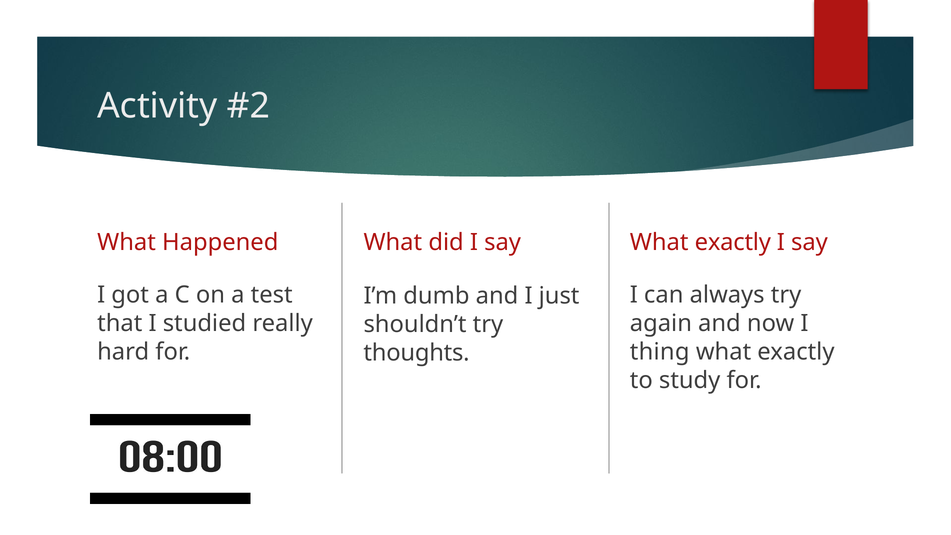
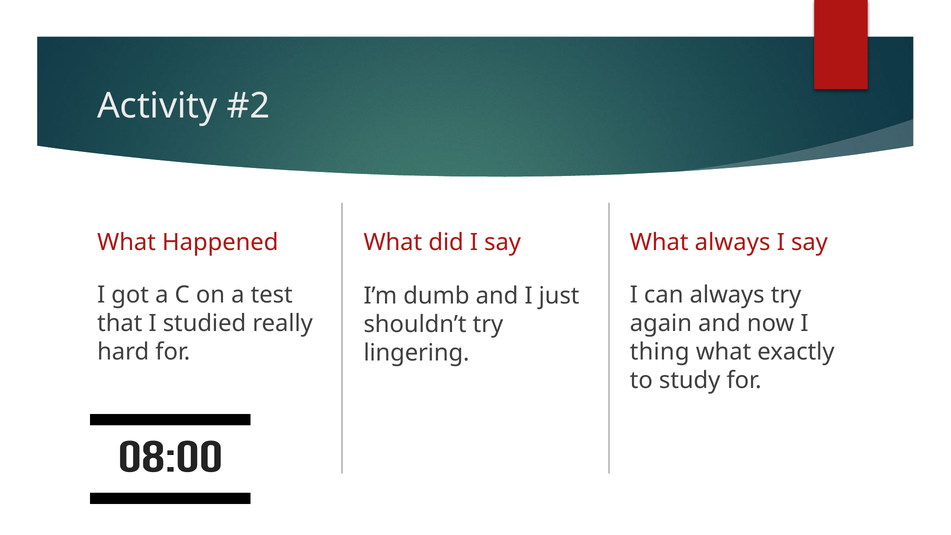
exactly: exactly -> always (733, 242)
thoughts: thoughts -> lingering (416, 353)
